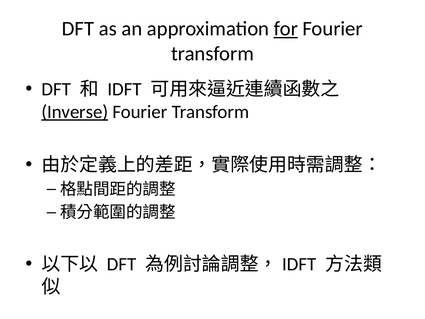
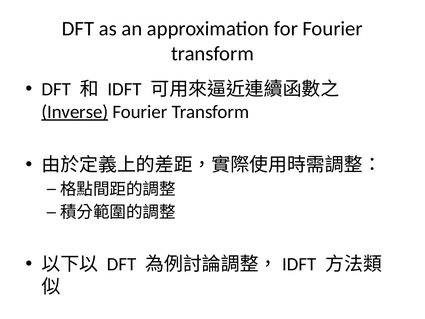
for underline: present -> none (286, 29)
